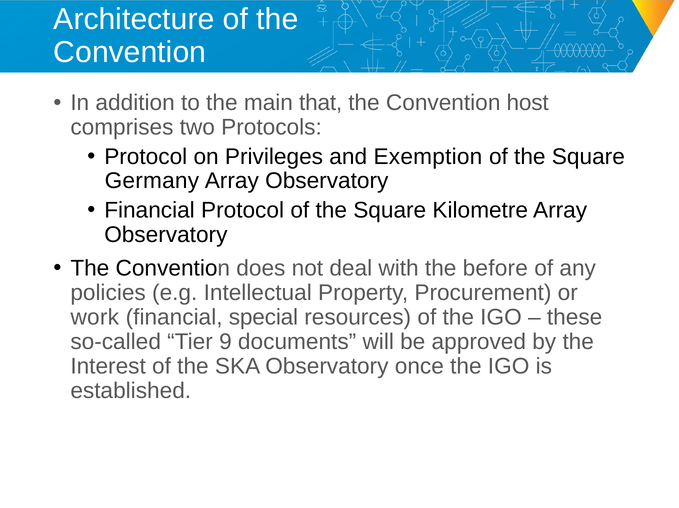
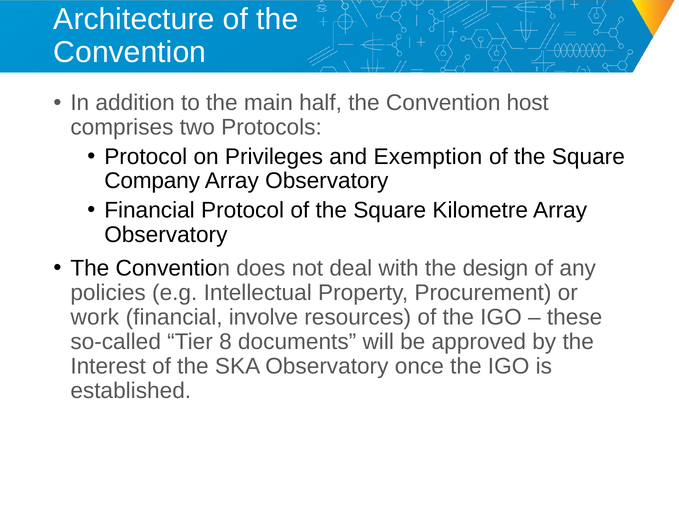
that: that -> half (321, 103)
Germany: Germany -> Company (152, 181)
before: before -> design (495, 268)
special: special -> involve (263, 317)
9: 9 -> 8 (225, 342)
